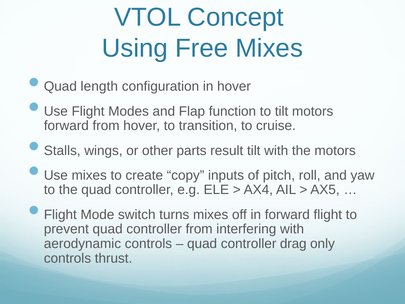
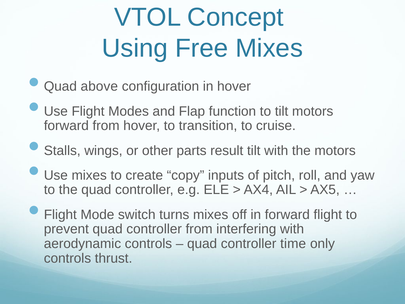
length: length -> above (99, 86)
drag: drag -> time (293, 244)
